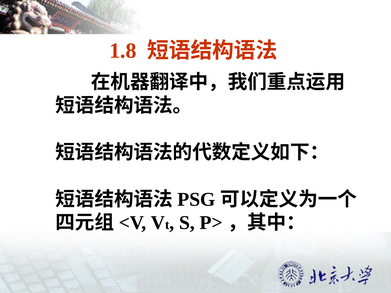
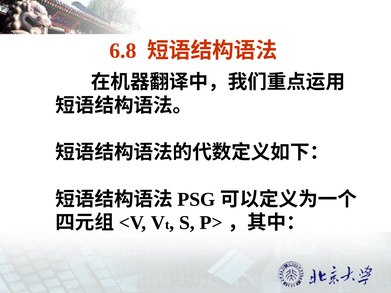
1.8: 1.8 -> 6.8 (123, 51)
